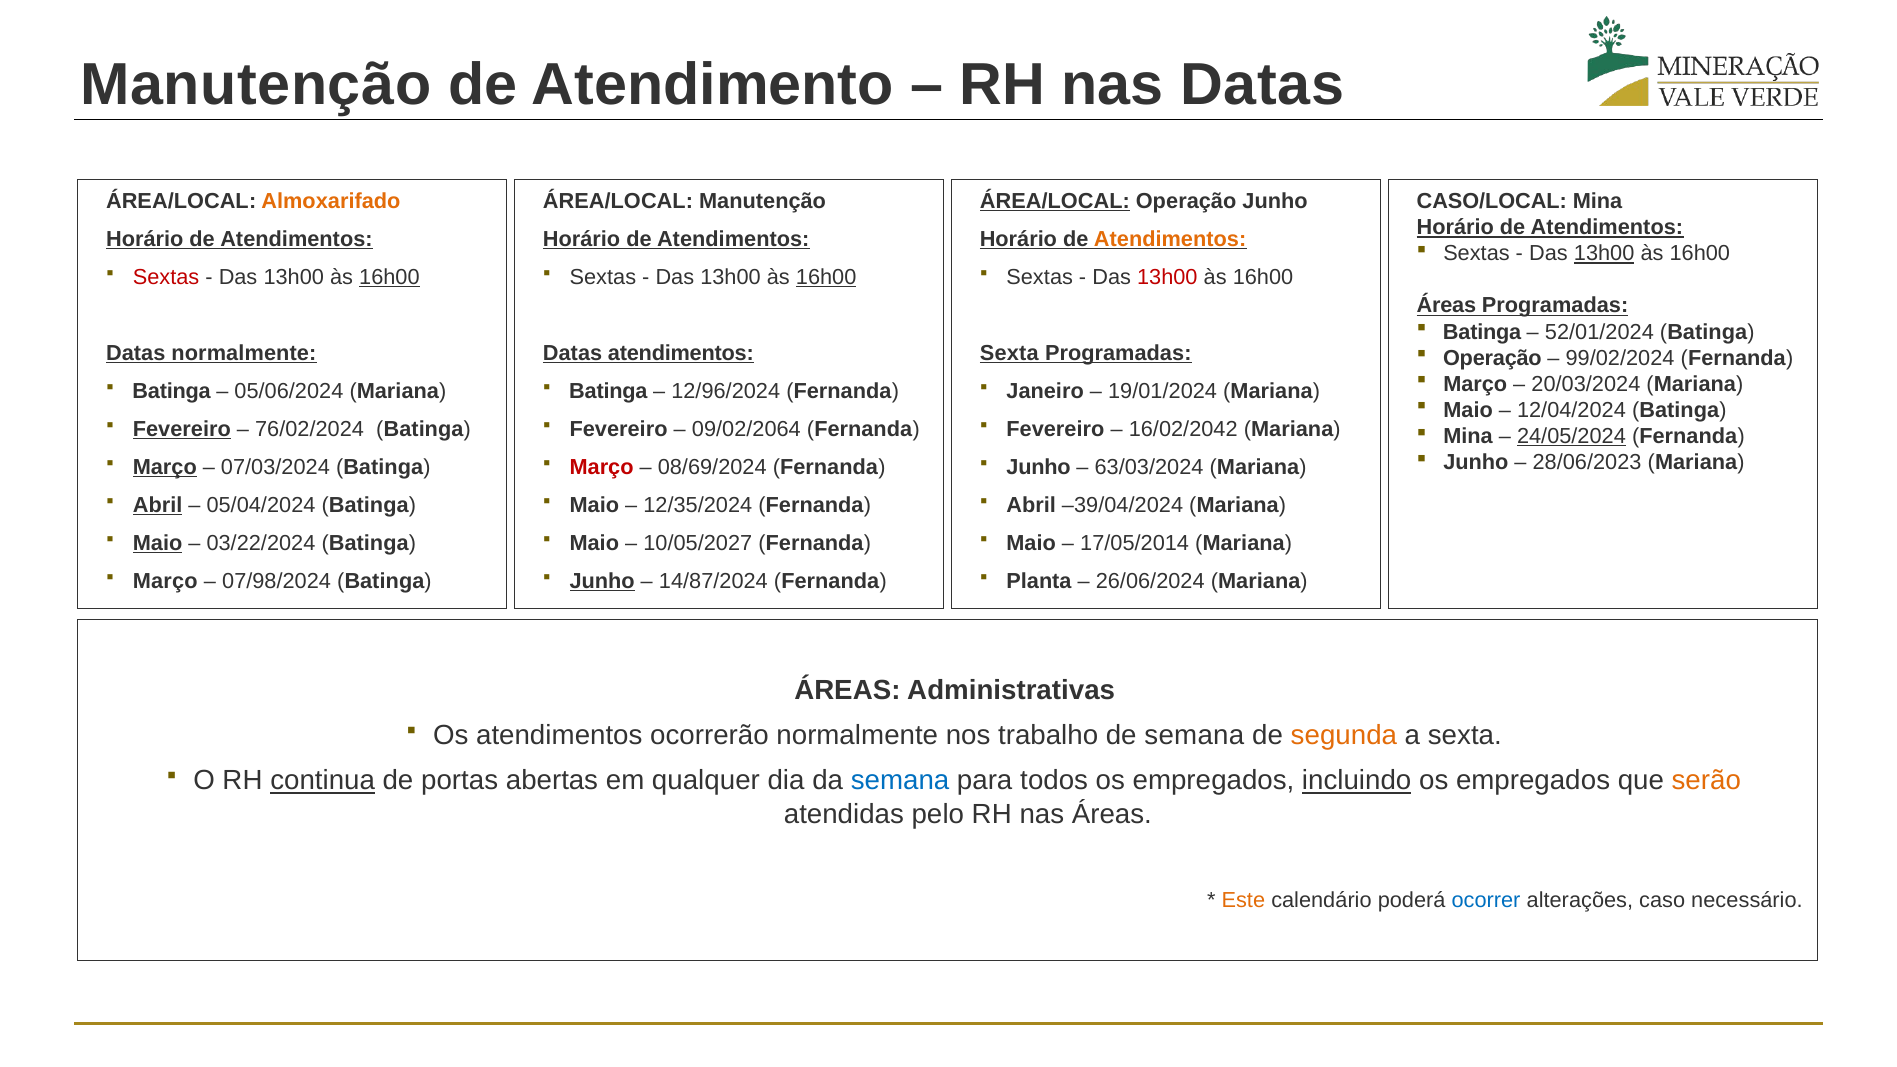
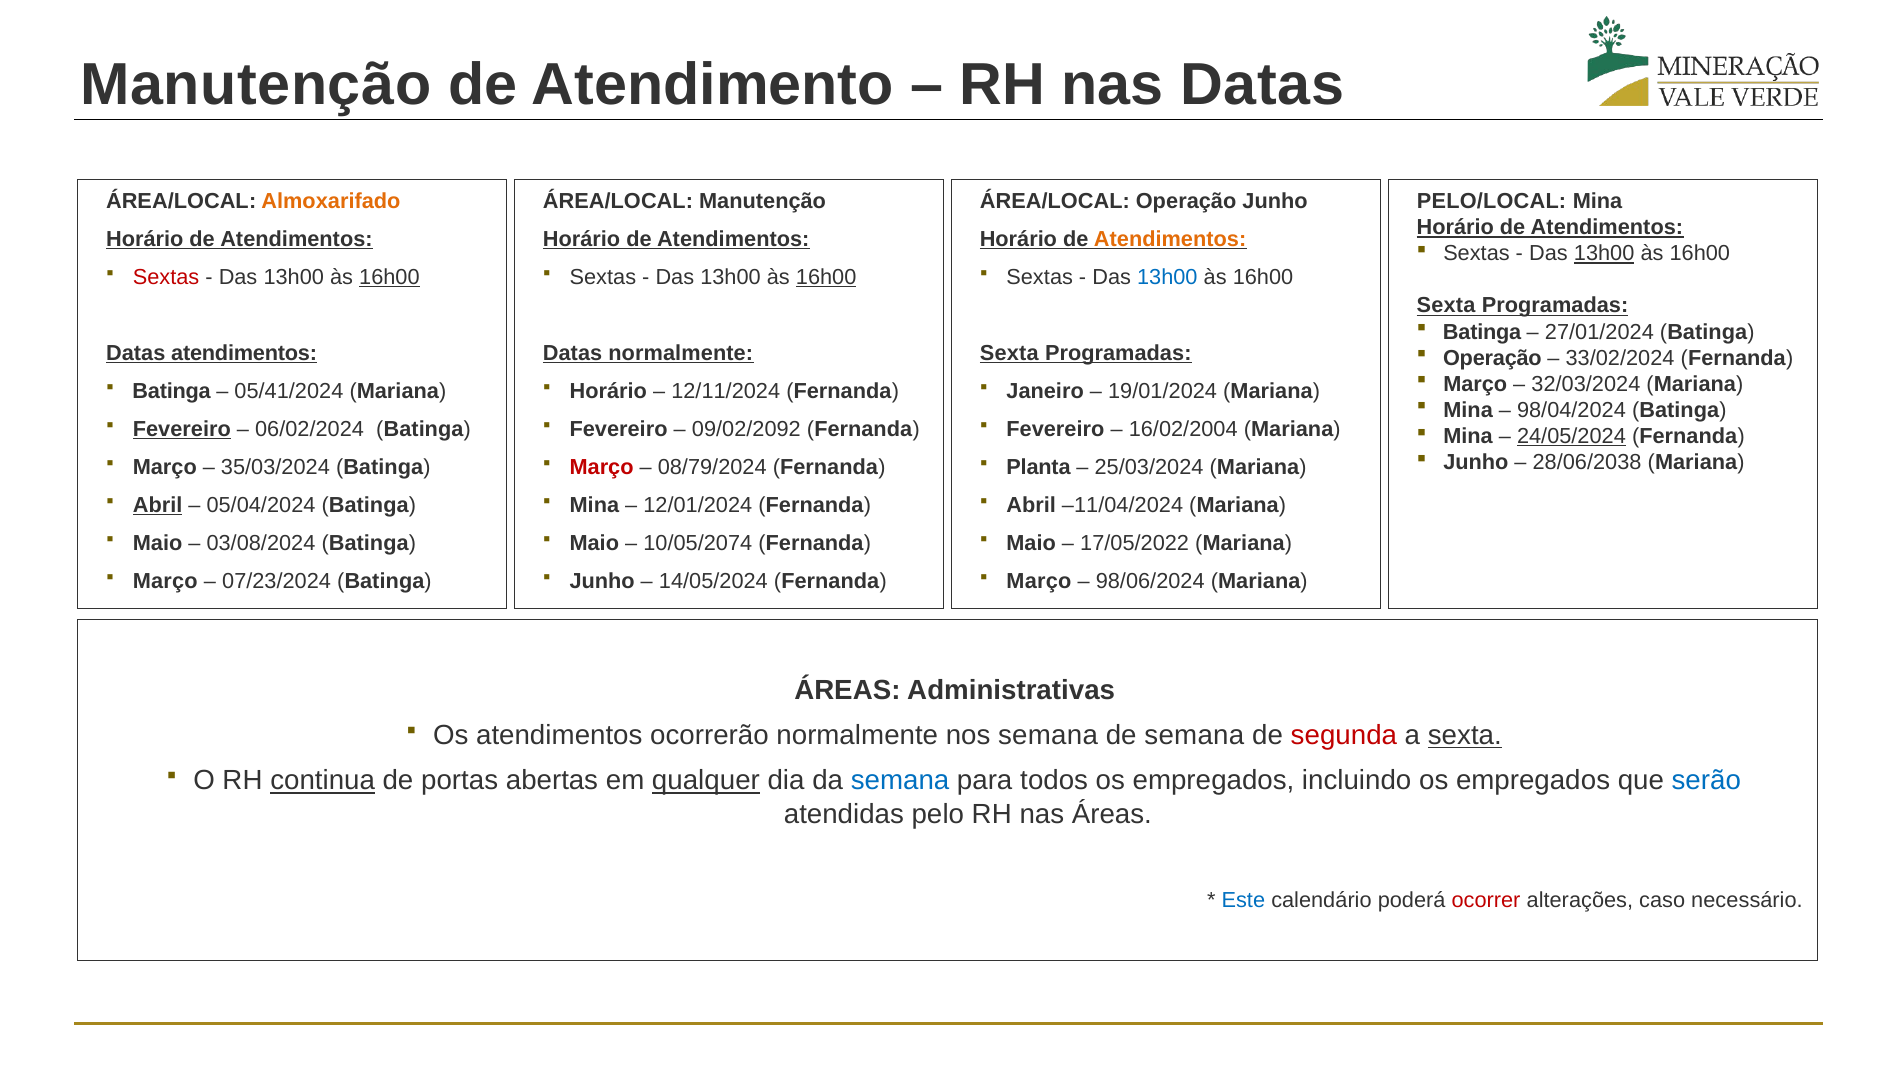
ÁREA/LOCAL underline: present -> none (1055, 201)
CASO/LOCAL: CASO/LOCAL -> PELO/LOCAL (1492, 201)
13h00 colour: red -> blue (1167, 277)
Áreas: Áreas -> Sexta (1446, 306)
52/01/2024: 52/01/2024 -> 27/01/2024 (1599, 332)
Datas normalmente: normalmente -> atendimentos (244, 353)
Datas atendimentos: atendimentos -> normalmente (681, 353)
99/02/2024: 99/02/2024 -> 33/02/2024 (1620, 358)
20/03/2024: 20/03/2024 -> 32/03/2024 (1586, 384)
05/06/2024: 05/06/2024 -> 05/41/2024 (289, 391)
Batinga: Batinga -> Horário (608, 391)
12/96/2024: 12/96/2024 -> 12/11/2024 (726, 391)
Maio: Maio -> Mina (1468, 410)
12/04/2024: 12/04/2024 -> 98/04/2024 (1571, 410)
76/02/2024: 76/02/2024 -> 06/02/2024 (310, 429)
09/02/2064: 09/02/2064 -> 09/02/2092 (746, 429)
16/02/2042: 16/02/2042 -> 16/02/2004 (1183, 429)
28/06/2023: 28/06/2023 -> 28/06/2038 (1587, 462)
Março underline: present -> none (165, 467)
07/03/2024: 07/03/2024 -> 35/03/2024 (275, 467)
08/69/2024: 08/69/2024 -> 08/79/2024 (712, 467)
Junho: Junho -> Planta (1039, 467)
63/03/2024: 63/03/2024 -> 25/03/2024 (1149, 467)
Maio: Maio -> Mina (594, 505)
12/35/2024: 12/35/2024 -> 12/01/2024 (698, 505)
–39/04/2024: –39/04/2024 -> –11/04/2024 (1123, 505)
Maio underline: present -> none (158, 543)
03/22/2024: 03/22/2024 -> 03/08/2024 (261, 543)
10/05/2027: 10/05/2027 -> 10/05/2074 (698, 543)
17/05/2014: 17/05/2014 -> 17/05/2022 (1135, 543)
07/98/2024: 07/98/2024 -> 07/23/2024 (277, 581)
Junho underline: present -> none (602, 581)
14/87/2024: 14/87/2024 -> 14/05/2024 (713, 581)
Planta: Planta -> Março (1039, 581)
26/06/2024: 26/06/2024 -> 98/06/2024 (1150, 581)
nos trabalho: trabalho -> semana (1048, 736)
segunda colour: orange -> red (1344, 736)
sexta underline: none -> present (1465, 736)
qualquer underline: none -> present (706, 781)
incluindo underline: present -> none (1357, 781)
serão colour: orange -> blue (1706, 781)
Este colour: orange -> blue (1243, 900)
ocorrer colour: blue -> red (1486, 900)
